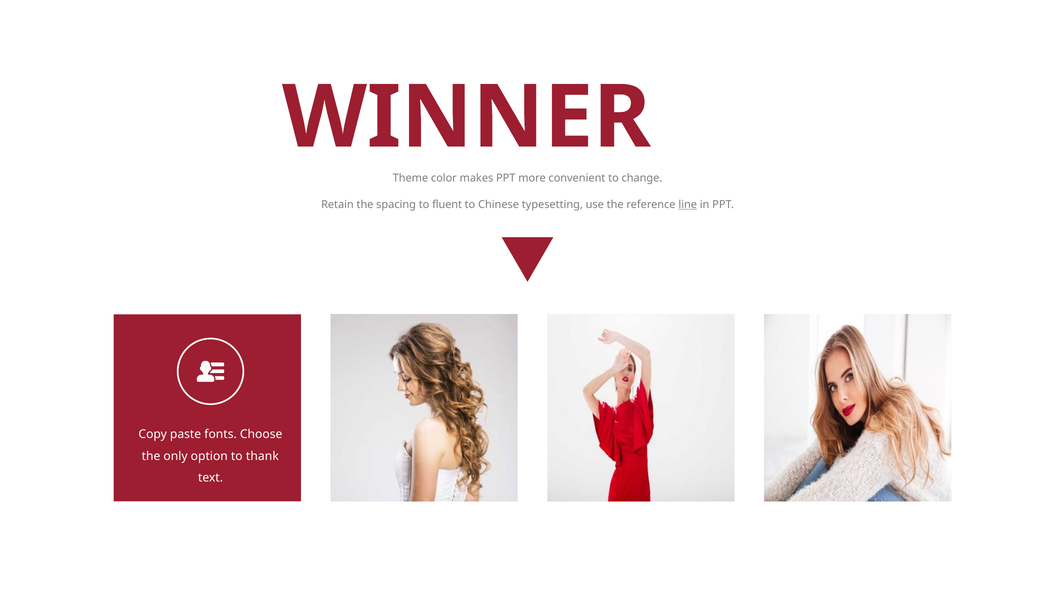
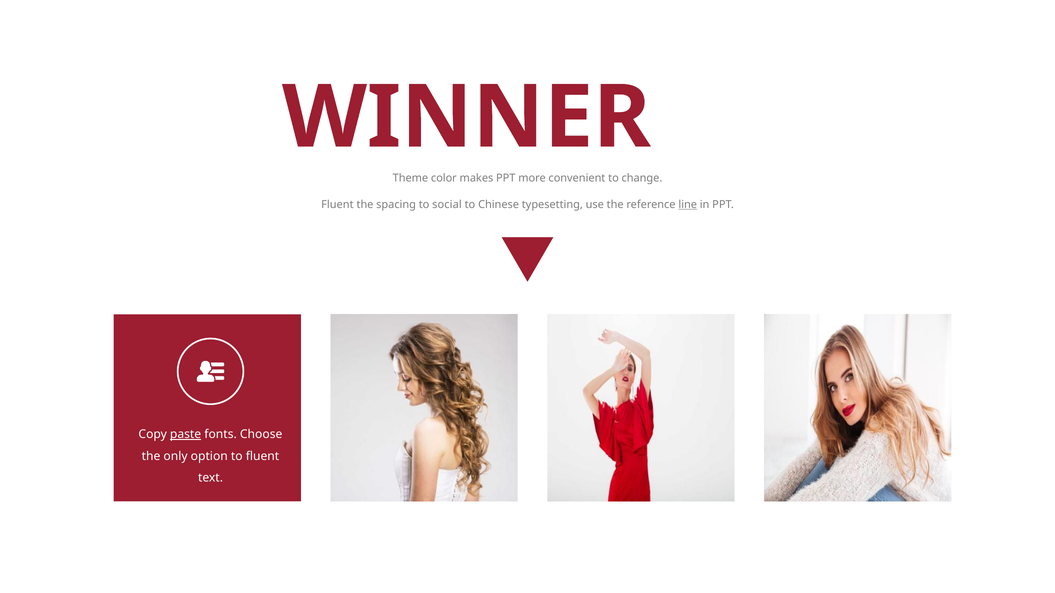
Retain: Retain -> Fluent (337, 205)
fluent: fluent -> social (447, 205)
paste underline: none -> present (186, 435)
to thank: thank -> fluent (262, 456)
